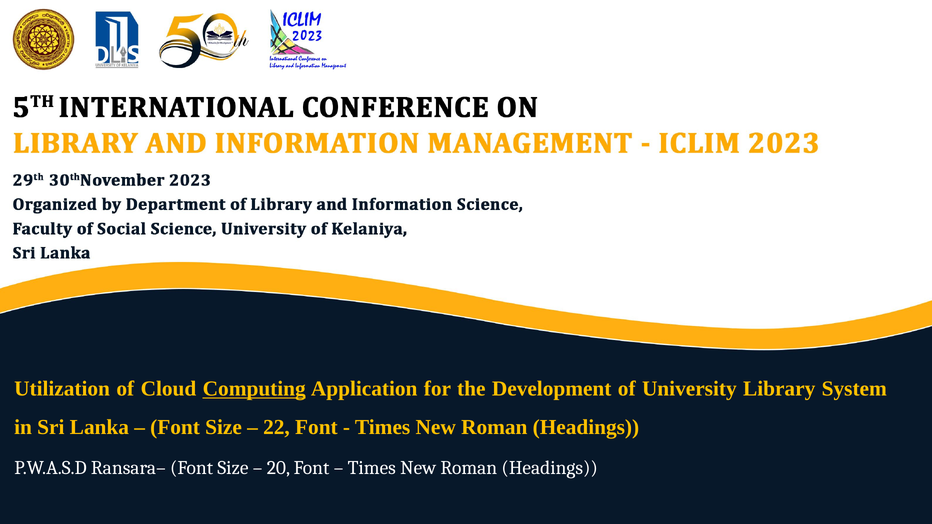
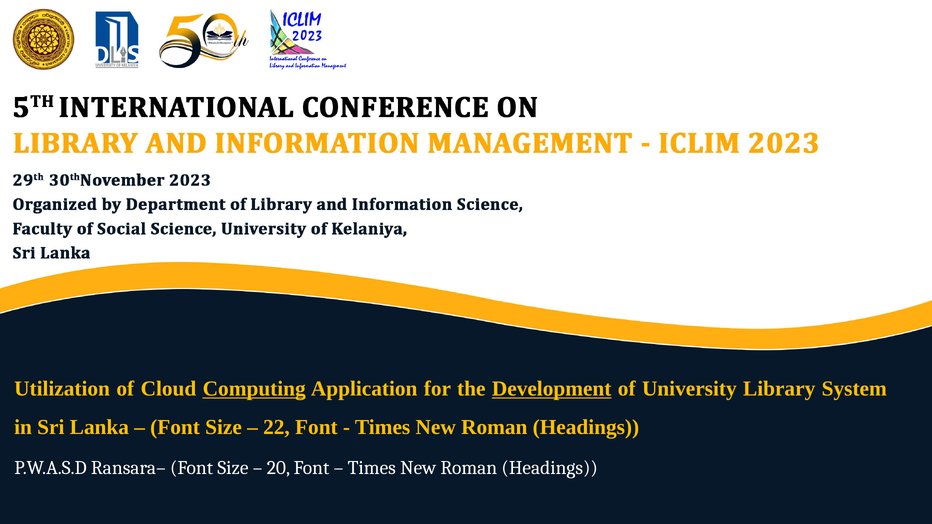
Development underline: none -> present (552, 389)
